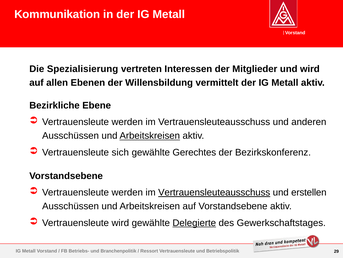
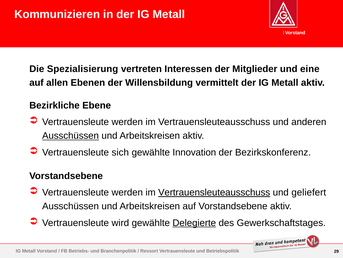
Kommunikation: Kommunikation -> Kommunizieren (57, 14)
und wird: wird -> eine (310, 69)
Ausschüssen underline: none -> present (71, 135)
Arbeitskreisen underline: present -> none (150, 135)
Gerechtes: Gerechtes -> Innovation (194, 152)
erstellen: erstellen -> geliefert (309, 192)
